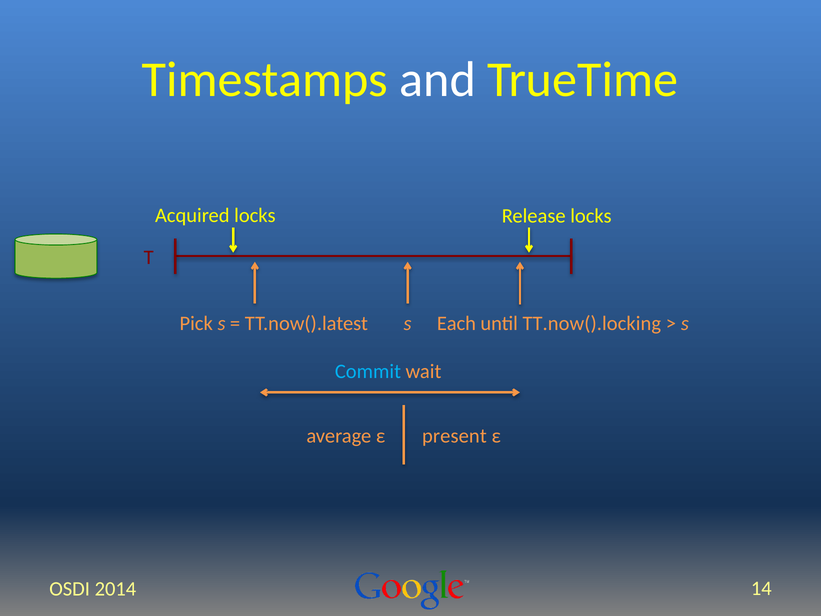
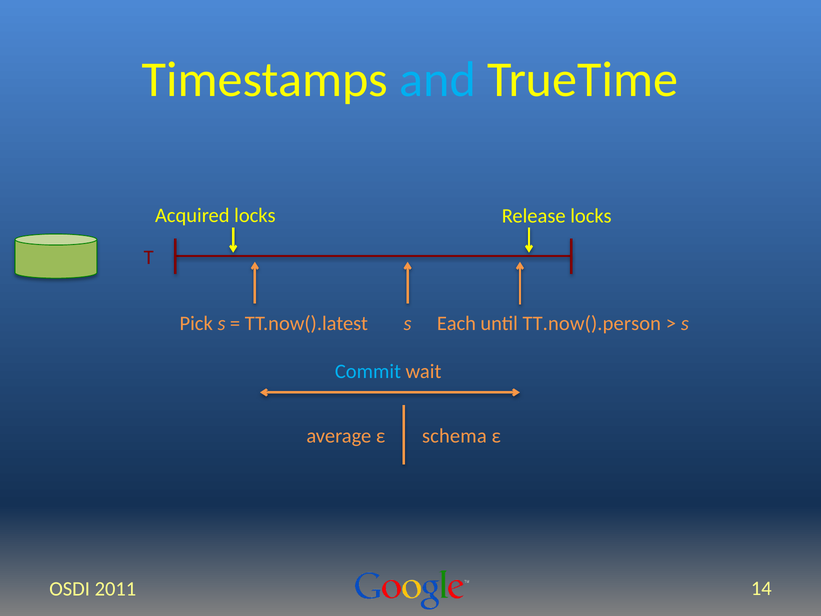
and colour: white -> light blue (438, 79)
TT.now().locking: TT.now().locking -> TT.now().person (592, 323)
present: present -> schema (454, 436)
2014: 2014 -> 2011 (115, 589)
